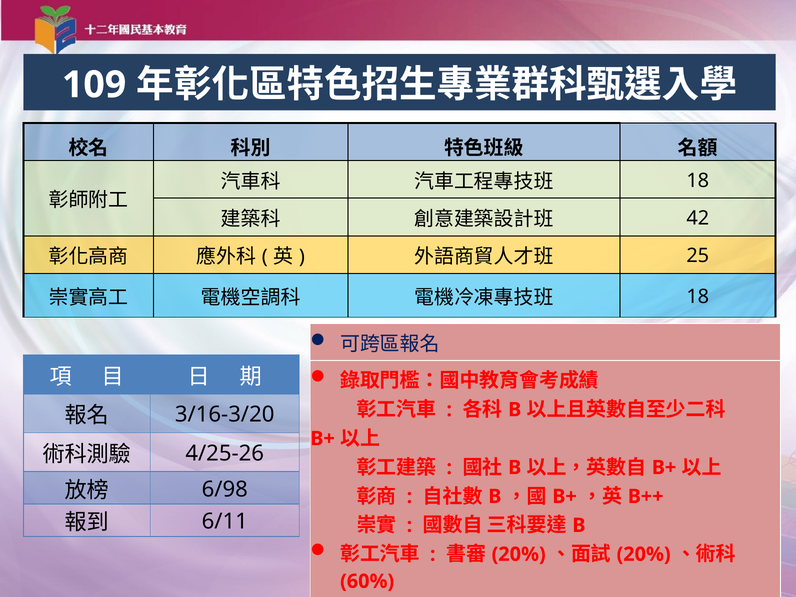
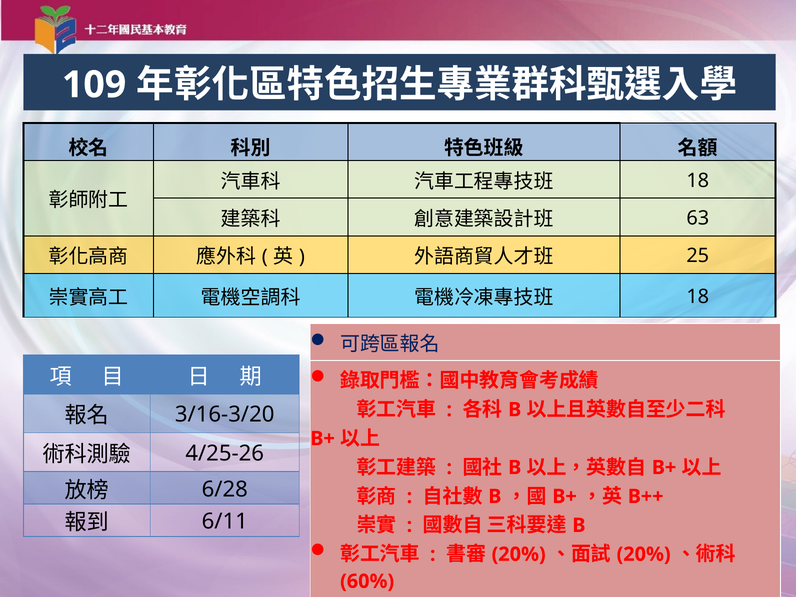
42: 42 -> 63 (698, 218)
6/98: 6/98 -> 6/28 (225, 489)
